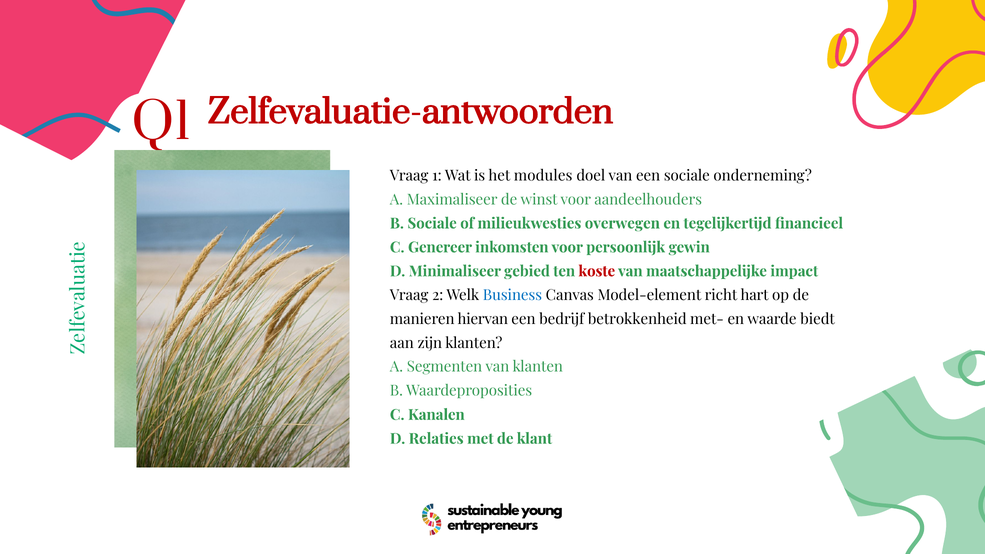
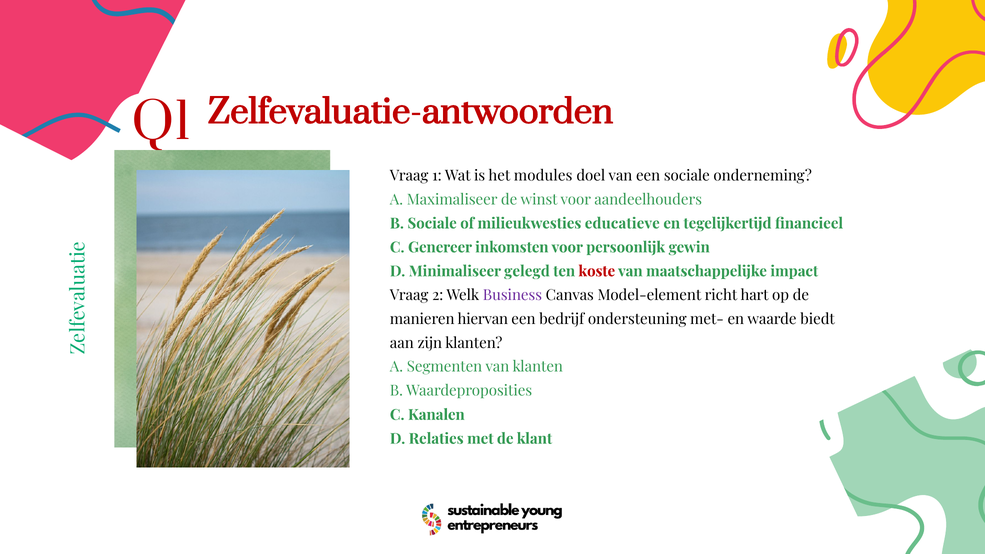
overwegen: overwegen -> educatieve (622, 224)
gebied: gebied -> gelegd (527, 271)
Business colour: blue -> purple (512, 295)
betrokkenheid: betrokkenheid -> ondersteuning (637, 319)
